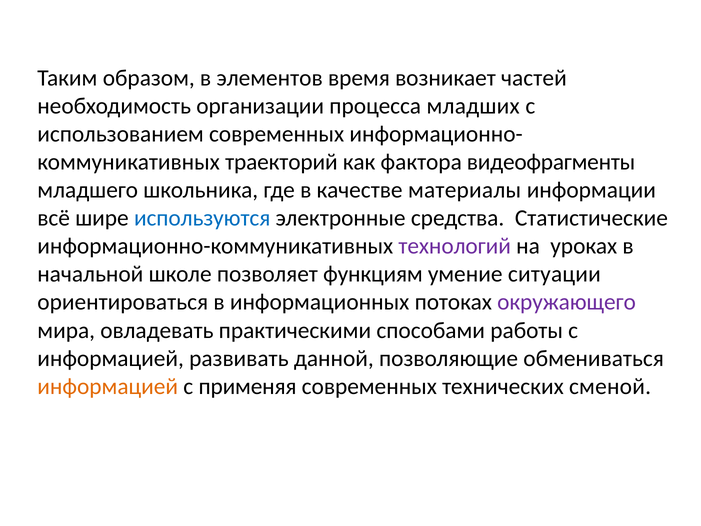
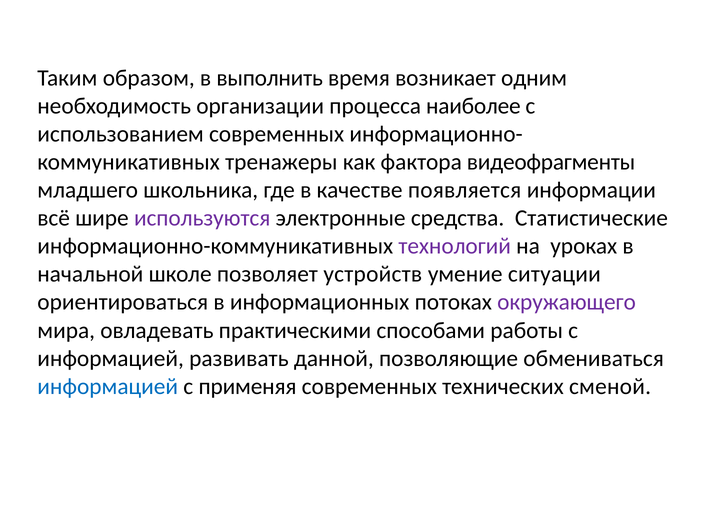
элементов: элементов -> выполнить (270, 78)
частей: частей -> одним (534, 78)
младших: младших -> наиболее (473, 106)
траекторий: траекторий -> тренажеры (281, 162)
материалы: материалы -> появляется (465, 190)
используются colour: blue -> purple (202, 218)
функциям: функциям -> устройств (373, 274)
информацией colour: orange -> blue (108, 386)
